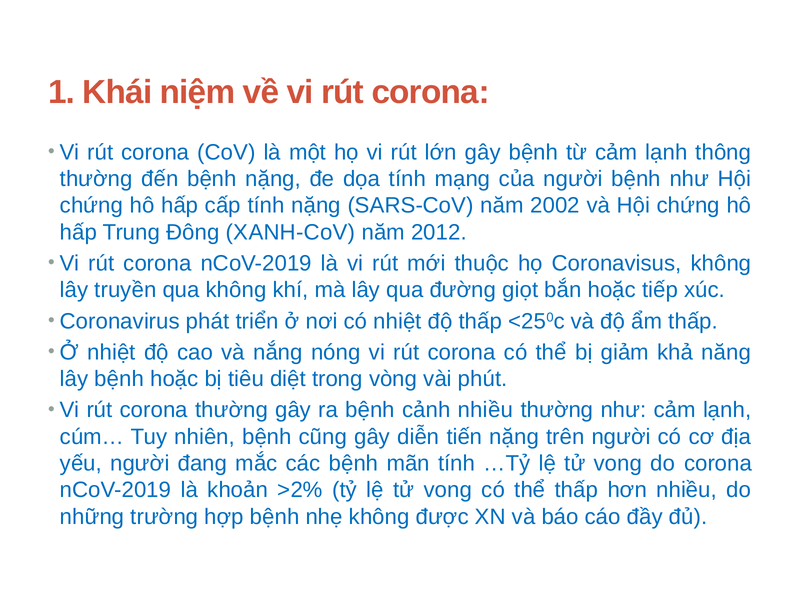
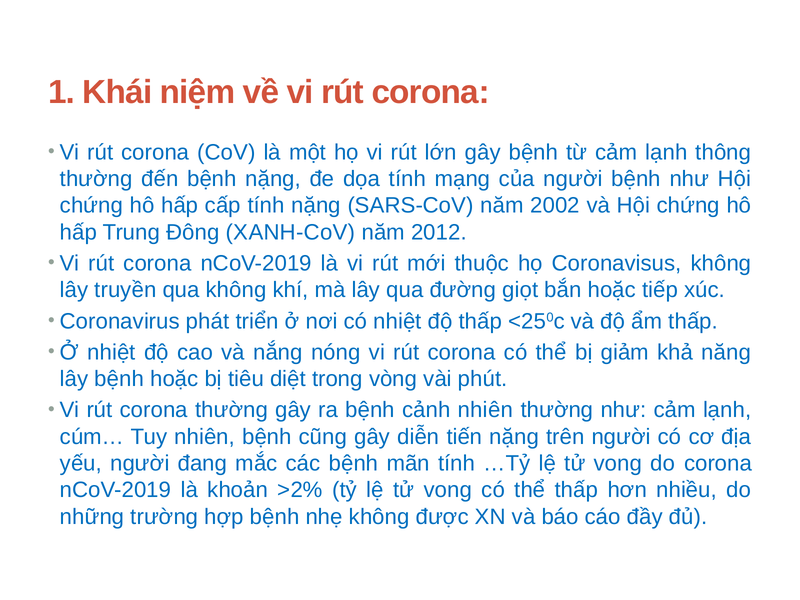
cảnh nhiều: nhiều -> nhiên (485, 410)
